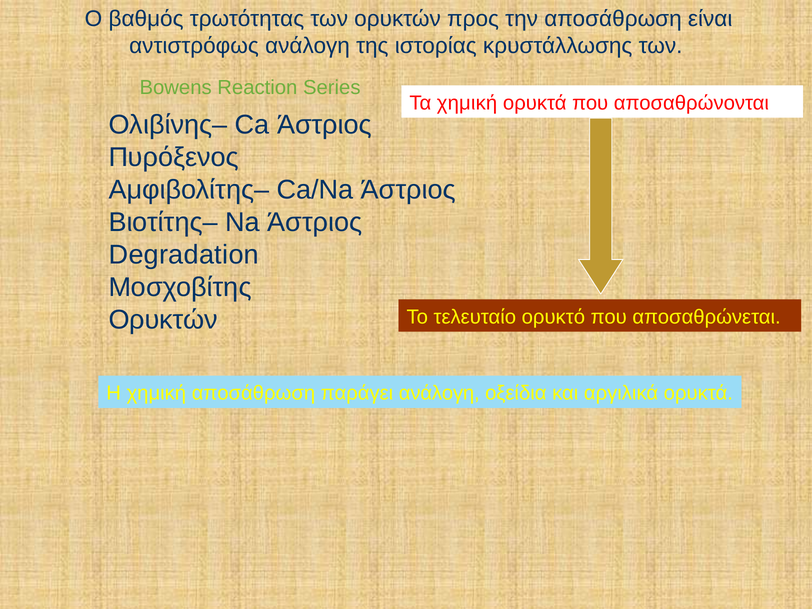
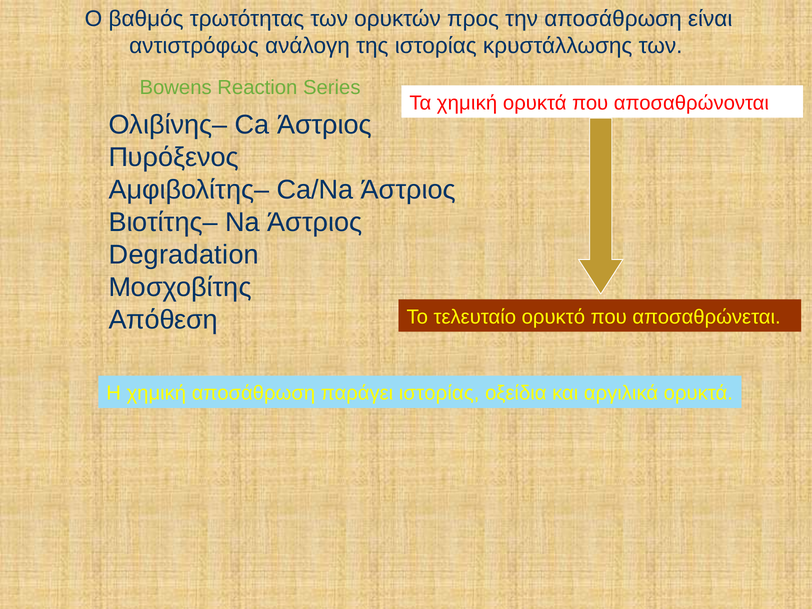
Ορυκτών: Ορυκτών -> Απόθεση (163, 320)
παράγει ανάλογη: ανάλογη -> ιστορίας (439, 393)
